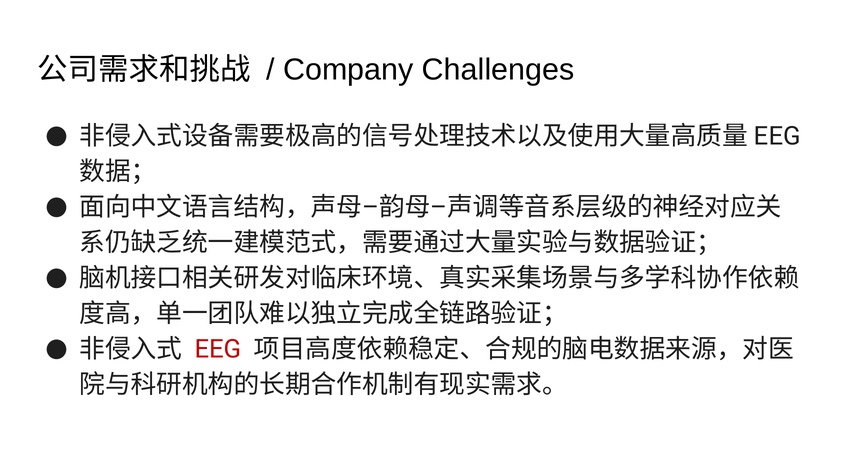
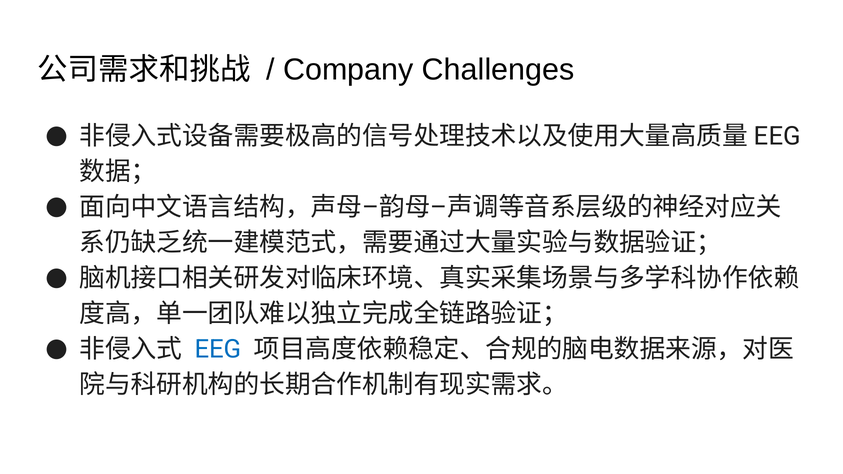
EEG colour: red -> blue (218, 349)
